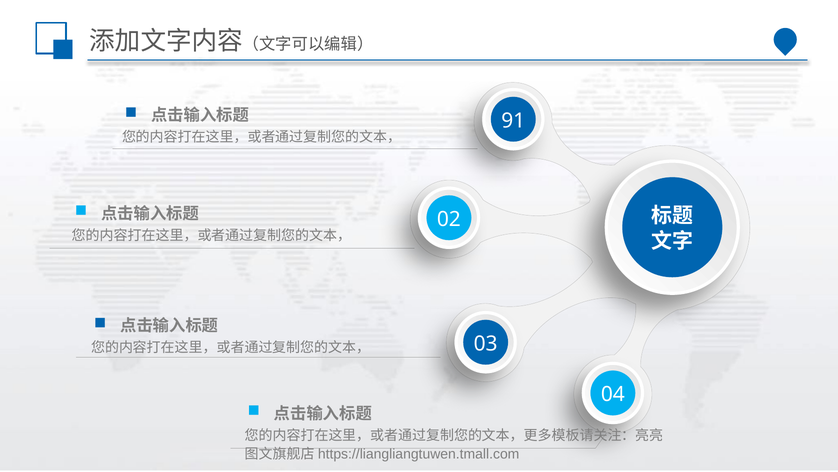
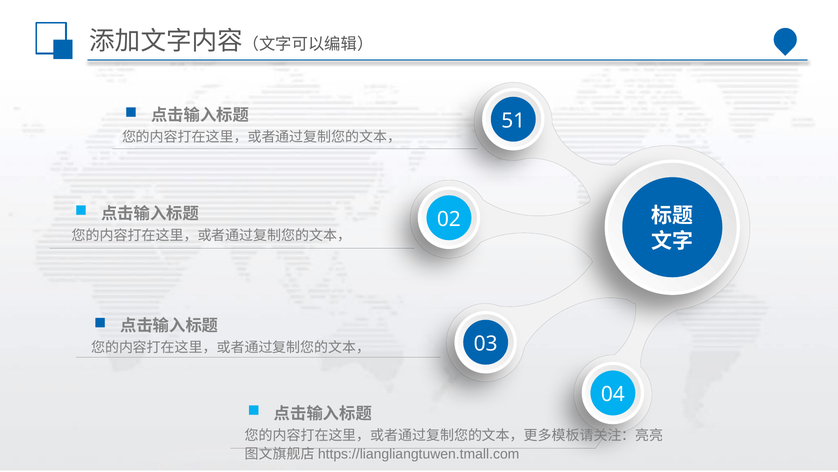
91: 91 -> 51 (513, 121)
